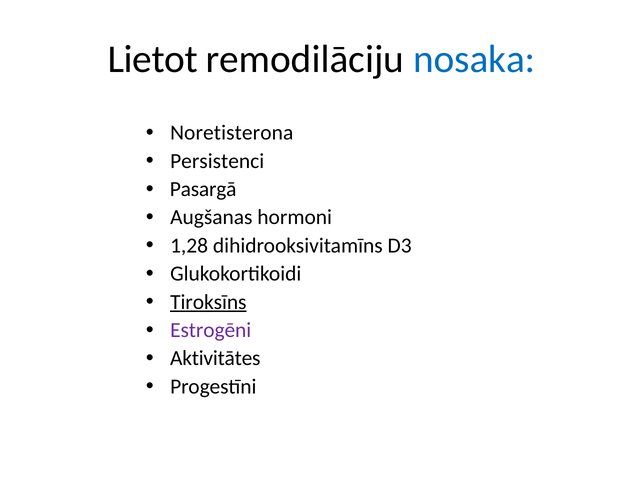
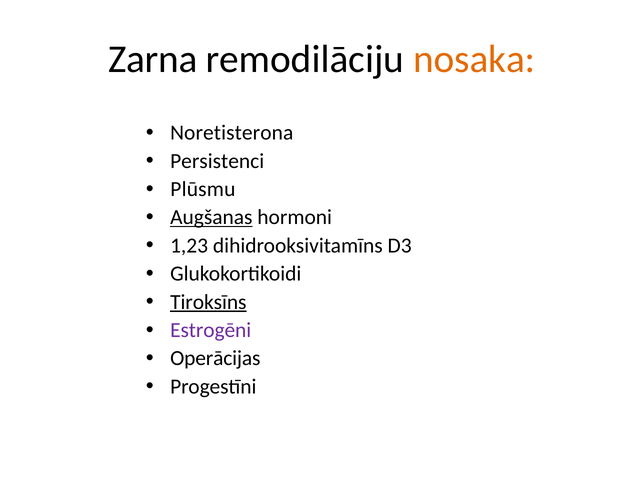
Lietot: Lietot -> Zarna (153, 59)
nosaka colour: blue -> orange (474, 59)
Pasargā: Pasargā -> Plūsmu (203, 189)
Augšanas underline: none -> present (211, 217)
1,28: 1,28 -> 1,23 (189, 246)
Aktivitātes: Aktivitātes -> Operācijas (215, 358)
